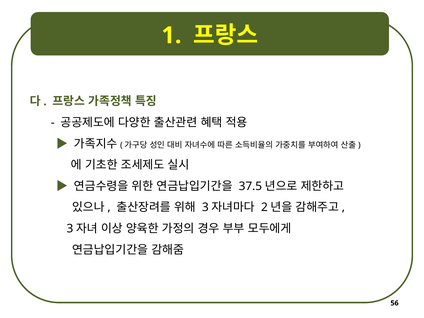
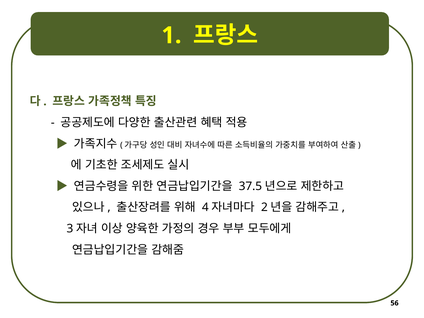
3: 3 -> 4 (205, 207)
